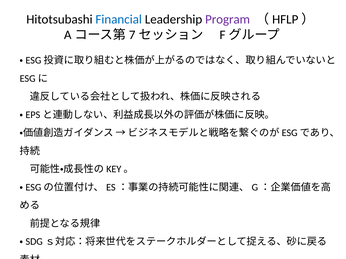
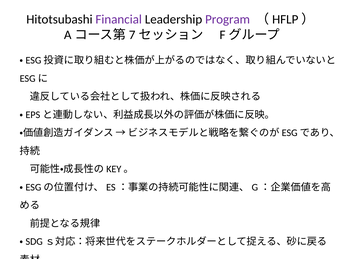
Financial colour: blue -> purple (119, 19)
